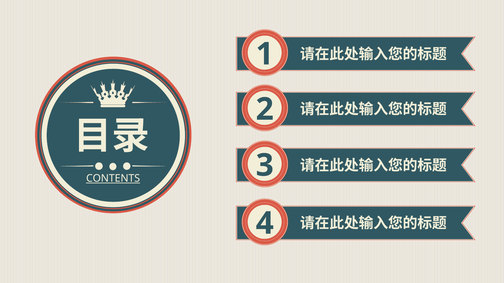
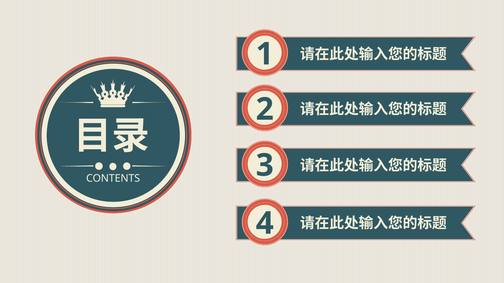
CONTENTS underline: present -> none (113, 179)
